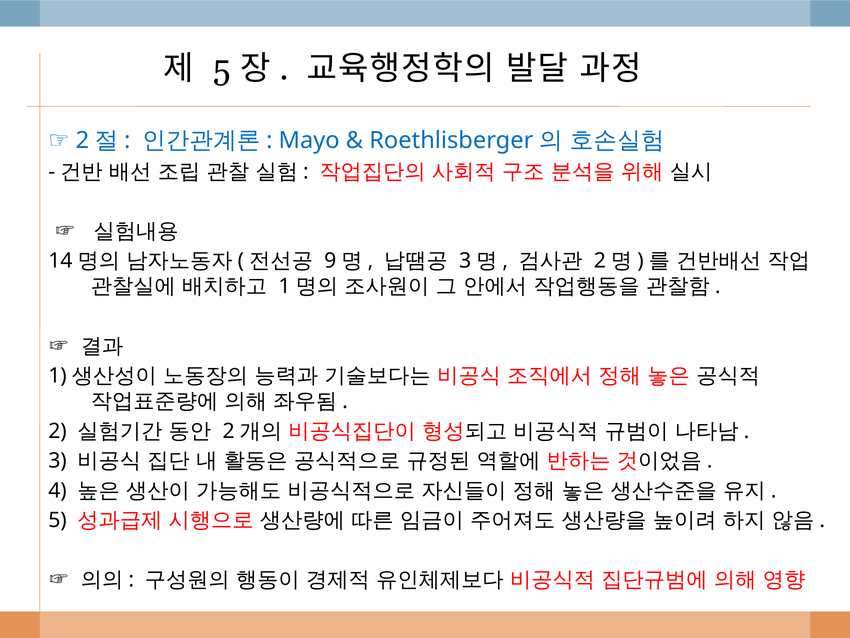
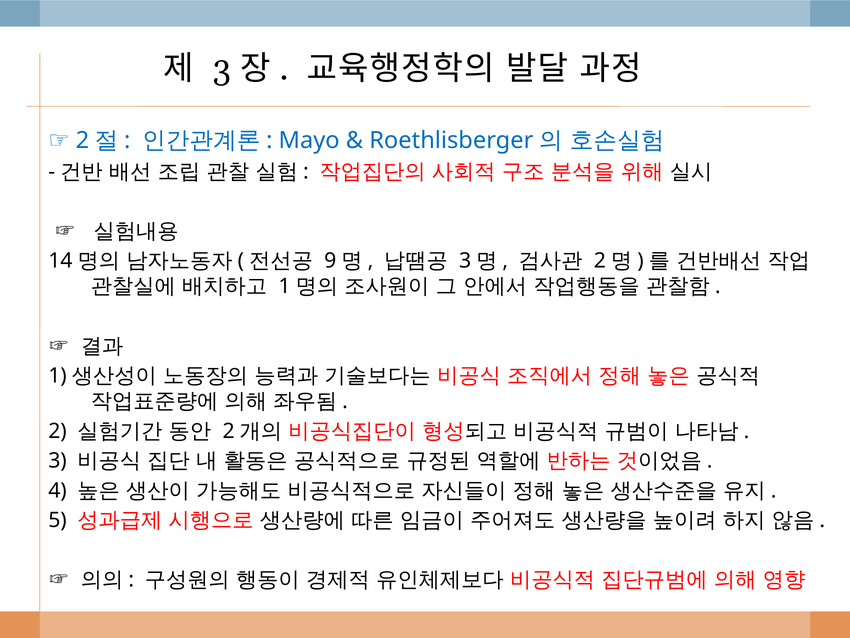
5: 5 -> 3 (222, 69)
